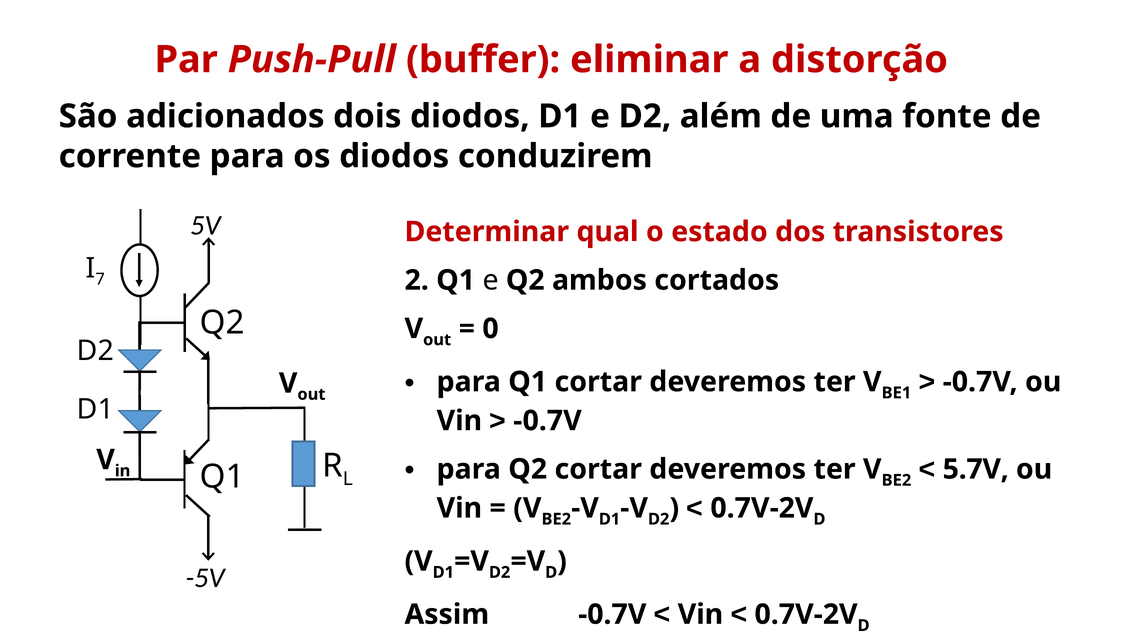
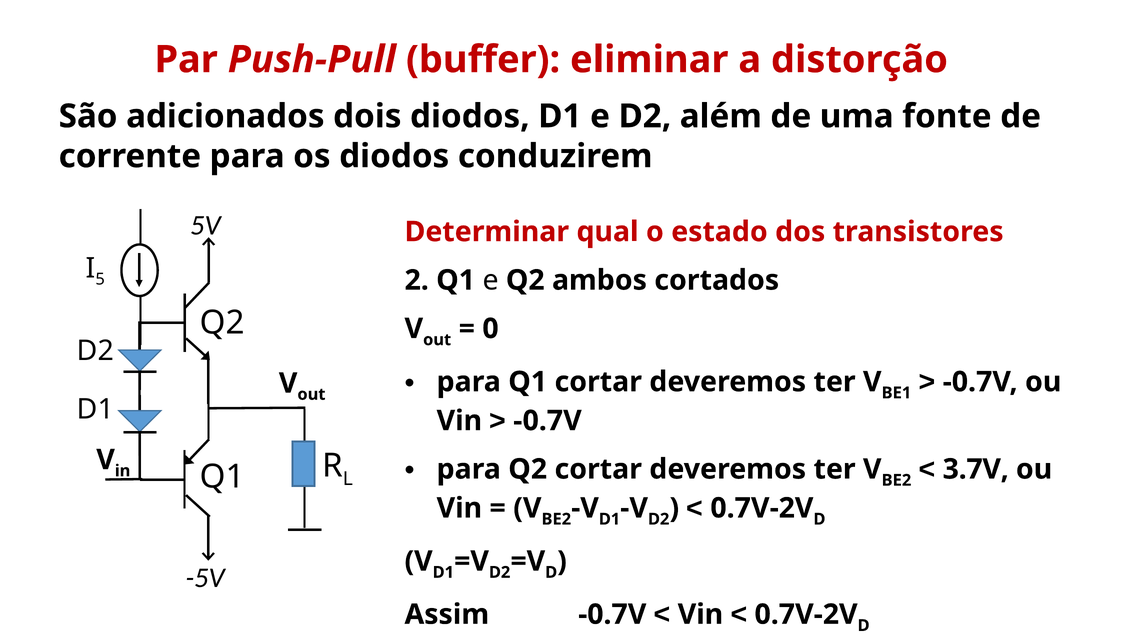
7: 7 -> 5 (100, 279)
5.7V: 5.7V -> 3.7V (976, 469)
